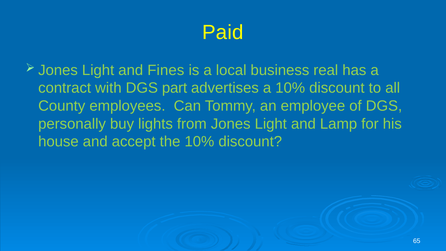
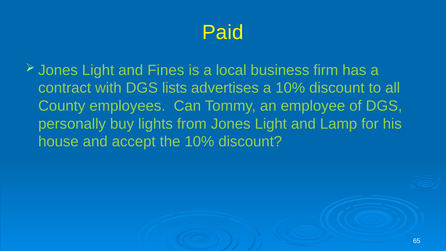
real: real -> firm (326, 70)
part: part -> lists (175, 88)
